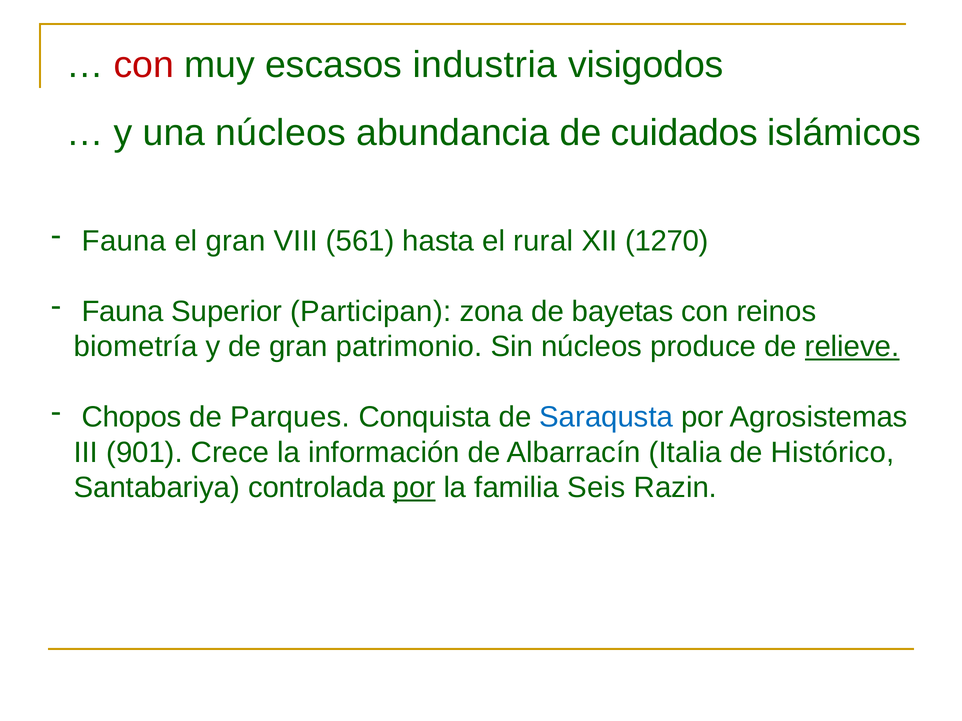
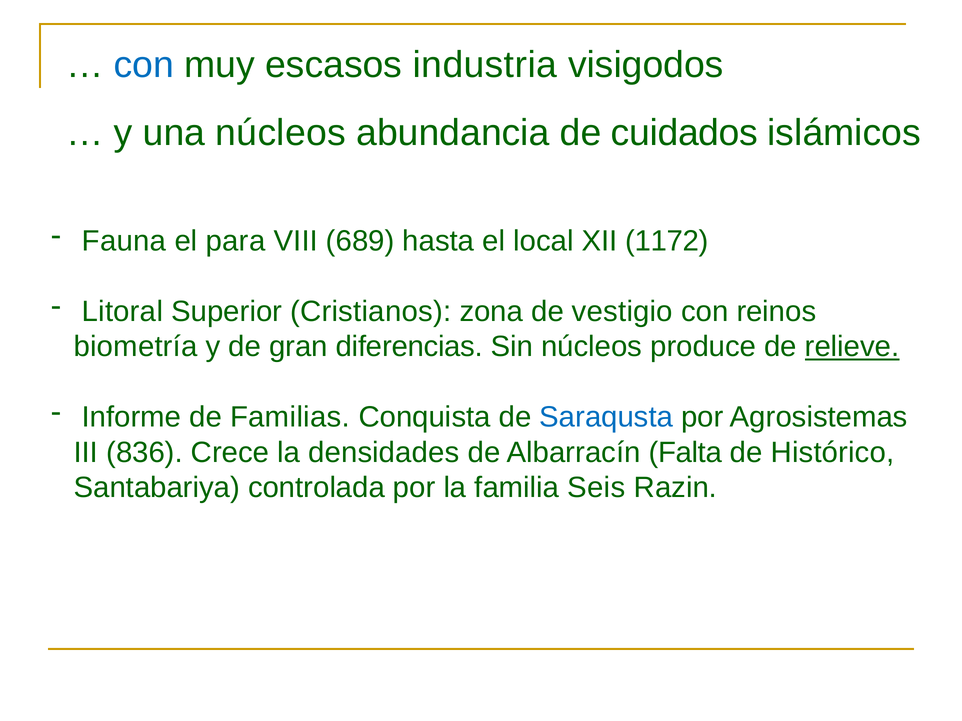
con colour: red -> blue (144, 65)
el gran: gran -> para (236, 241)
561: 561 -> 689 (360, 241)
rural: rural -> local (543, 241)
1270: 1270 -> 1172 (667, 241)
Fauna: Fauna -> Litoral (122, 312)
Participan: Participan -> Cristianos (371, 312)
bayetas: bayetas -> vestigio (622, 312)
patrimonio: patrimonio -> diferencias (409, 347)
Chopos: Chopos -> Informe (131, 418)
Parques: Parques -> Familias (290, 418)
901: 901 -> 836 (145, 453)
información: información -> densidades (384, 453)
Italia: Italia -> Falta (685, 453)
por underline: present -> none (414, 488)
